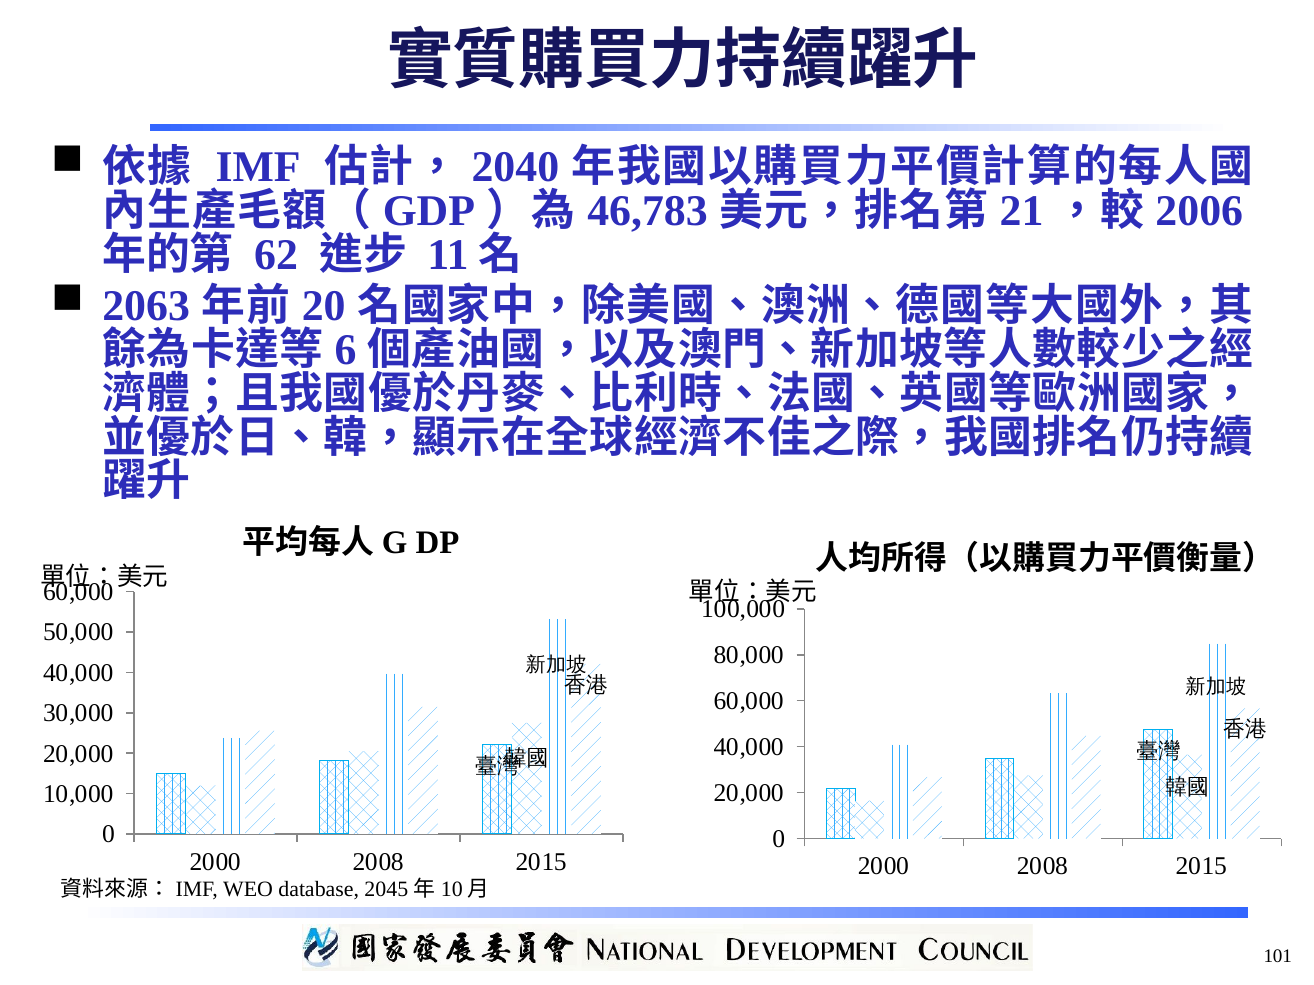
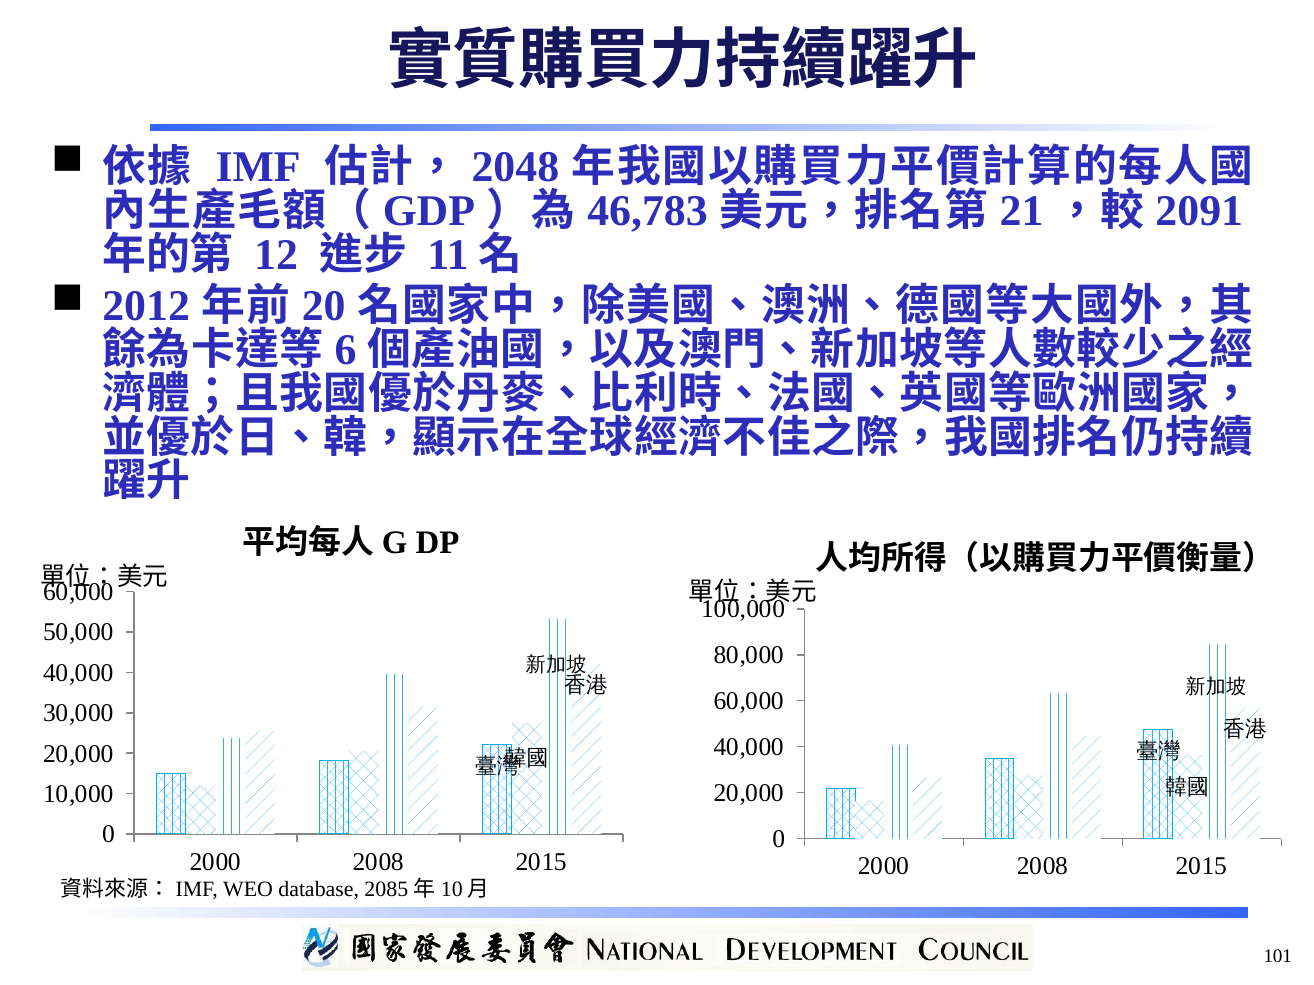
2040: 2040 -> 2048 (515, 168)
2006: 2006 -> 2091 (1199, 211)
62: 62 -> 12 (276, 255)
2063: 2063 -> 2012 (146, 306)
2045: 2045 -> 2085 (386, 889)
